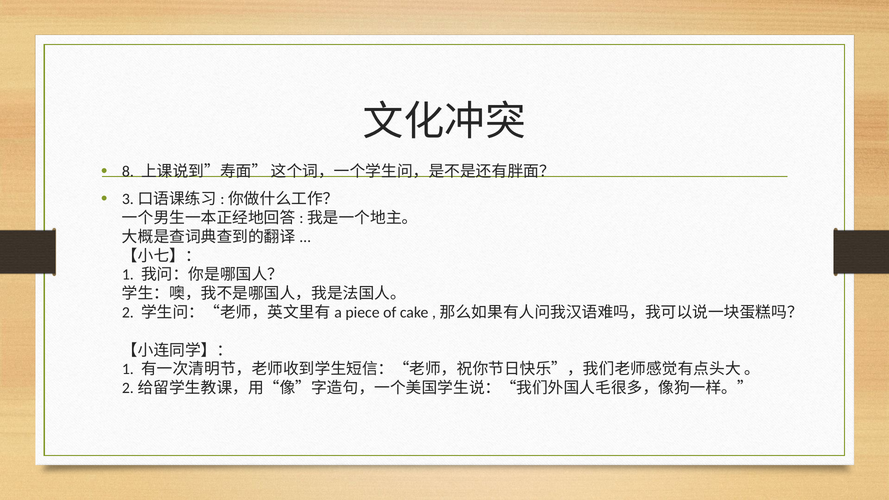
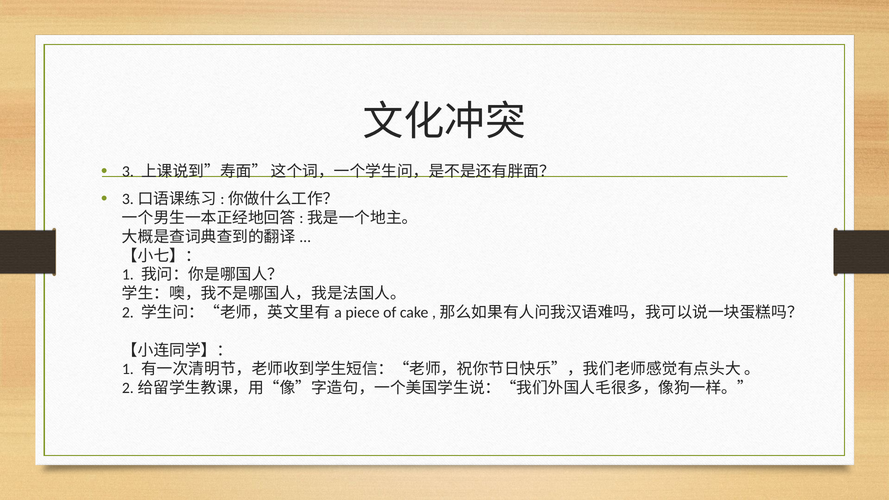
8: 8 -> 3 (128, 171)
